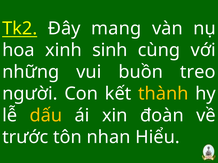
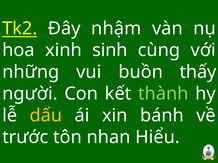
mang: mang -> nhậm (116, 29)
treo: treo -> thấy (198, 72)
thành colour: yellow -> light green (163, 94)
đoàn: đoàn -> bánh (162, 116)
